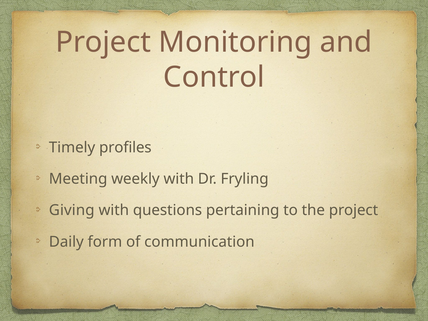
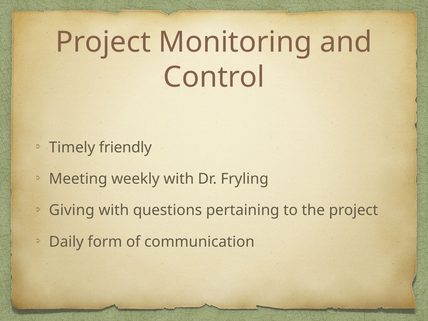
profiles: profiles -> friendly (125, 147)
